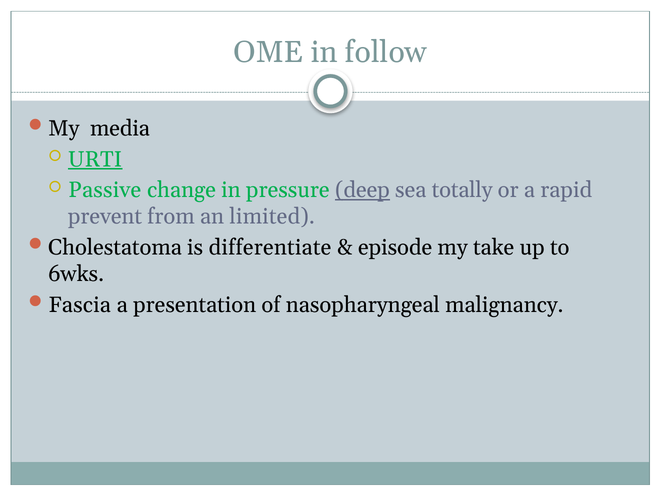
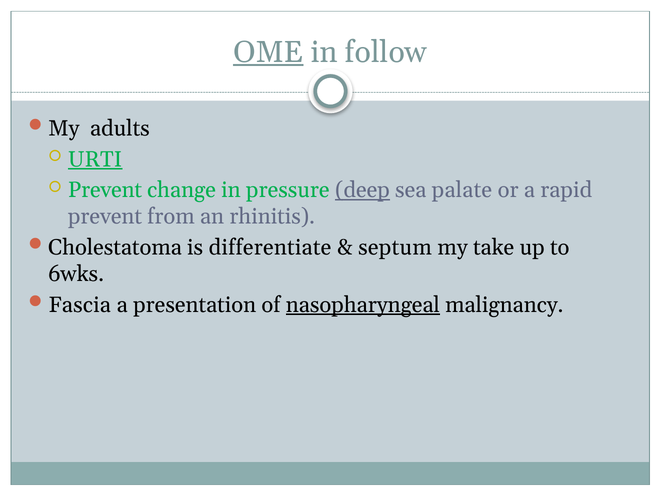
OME underline: none -> present (268, 52)
media: media -> adults (120, 128)
Passive: Passive -> Prevent (105, 190)
totally: totally -> palate (462, 190)
limited: limited -> rhinitis (272, 217)
episode: episode -> septum (395, 247)
nasopharyngeal underline: none -> present (363, 305)
